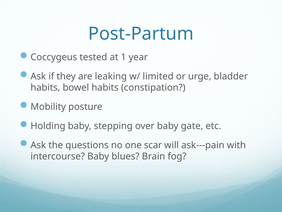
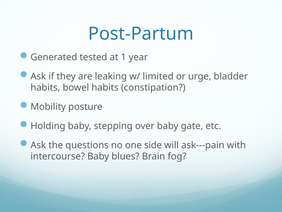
Coccygeus: Coccygeus -> Generated (54, 57)
scar: scar -> side (153, 145)
